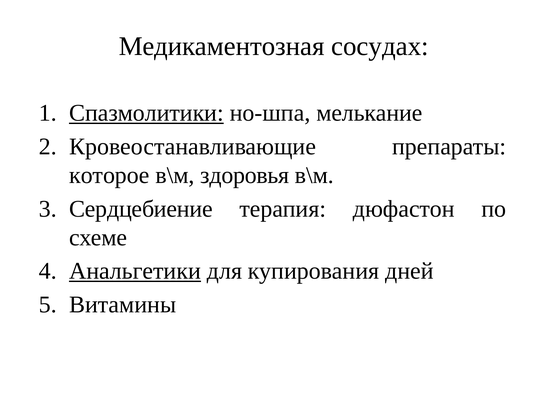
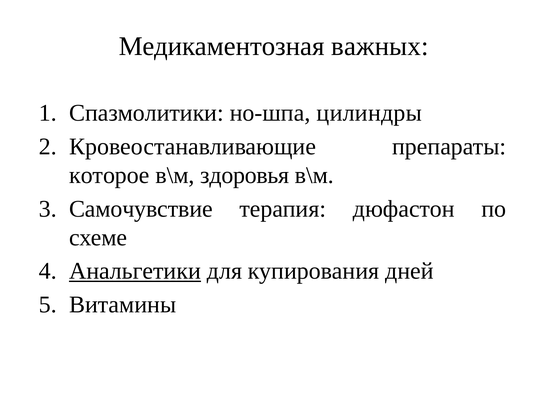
сосудах: сосудах -> важных (380, 46)
Спазмолитики underline: present -> none (146, 113)
мелькание: мелькание -> цилиндры (369, 113)
Сердцебиение: Сердцебиение -> Самочувствие (141, 209)
